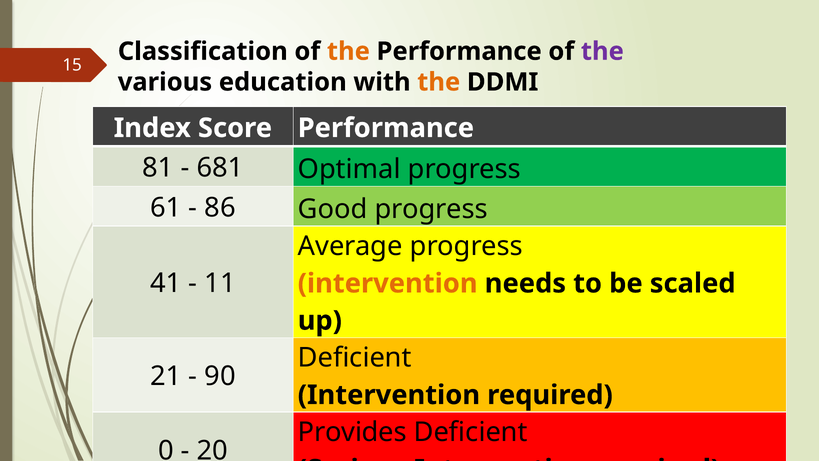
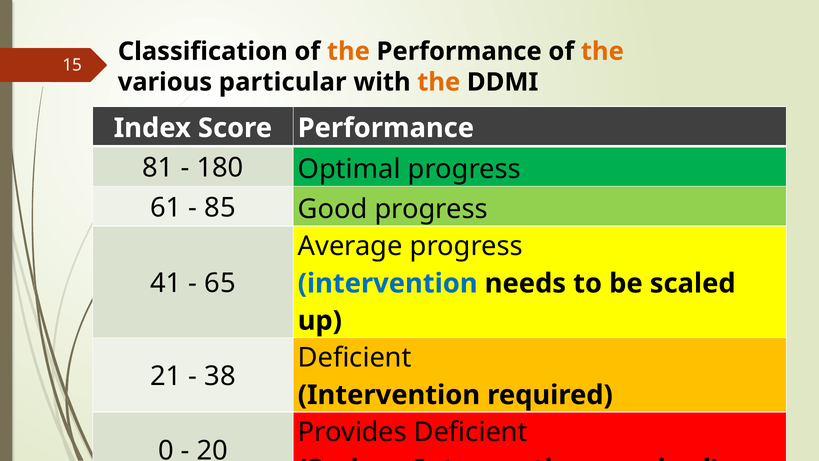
the colour: purple -> orange (602, 51)
education: education -> particular (283, 82)
681: 681 -> 180 (220, 168)
86: 86 -> 85 (220, 208)
11: 11 -> 65 (220, 283)
intervention colour: orange -> blue (388, 283)
90: 90 -> 38 (220, 376)
